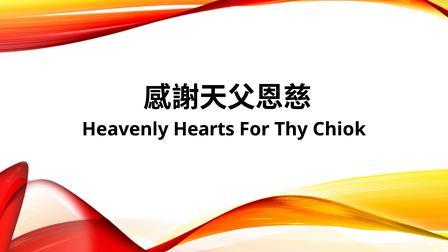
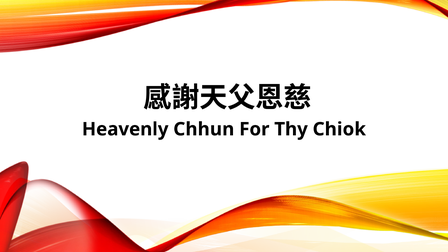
Hearts: Hearts -> Chhun (204, 129)
